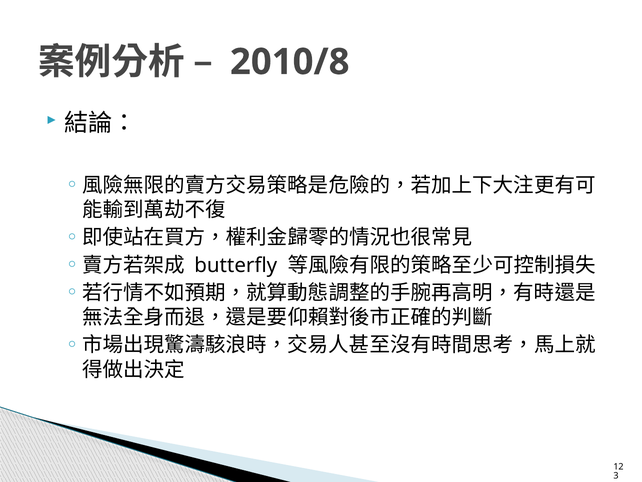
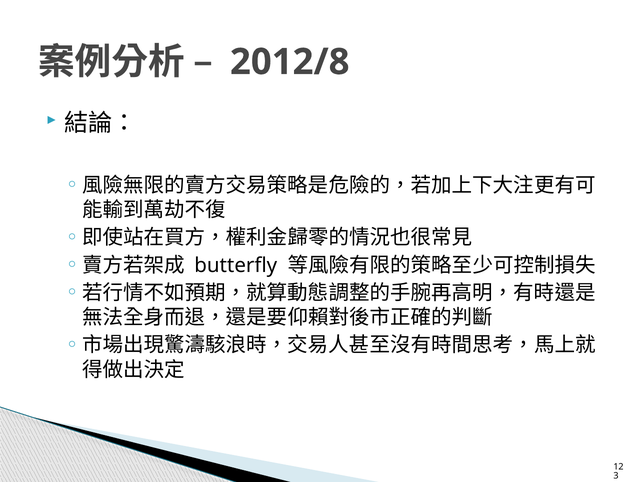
2010/8: 2010/8 -> 2012/8 (290, 62)
